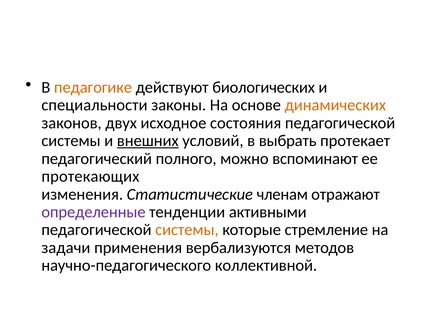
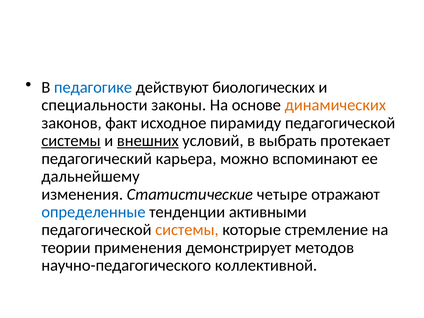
педагогике colour: orange -> blue (93, 87)
двух: двух -> факт (121, 123)
состояния: состояния -> пирамиду (246, 123)
системы underline: none -> present (71, 141)
полного: полного -> карьера (186, 159)
протекающих: протекающих -> дальнейшему (91, 176)
членам: членам -> четыре (282, 194)
определенные colour: purple -> blue (93, 212)
задачи: задачи -> теории (66, 248)
вербализуются: вербализуются -> демонстрирует (239, 248)
